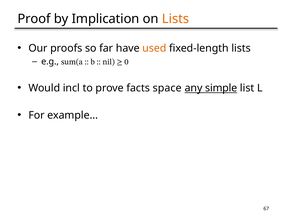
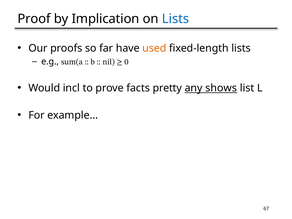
Lists colour: orange -> blue (176, 19)
space: space -> pretty (167, 88)
simple: simple -> shows (221, 88)
